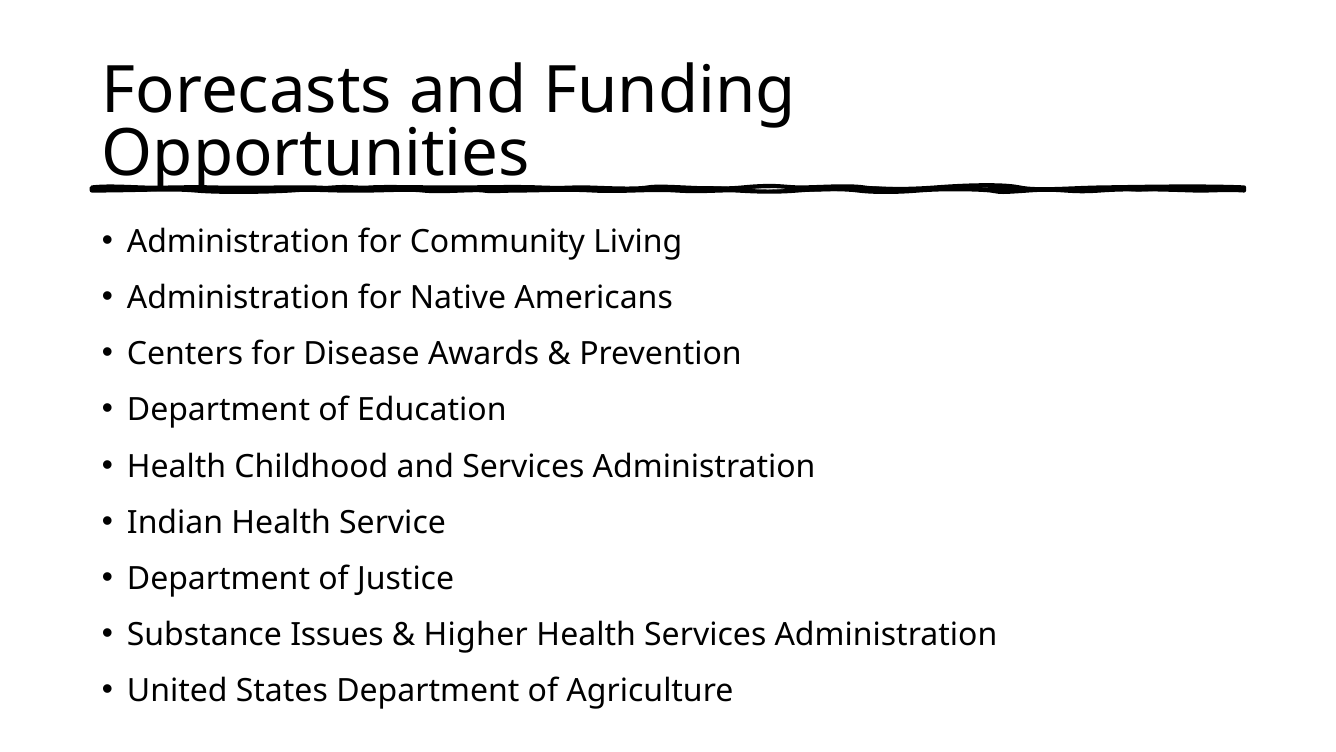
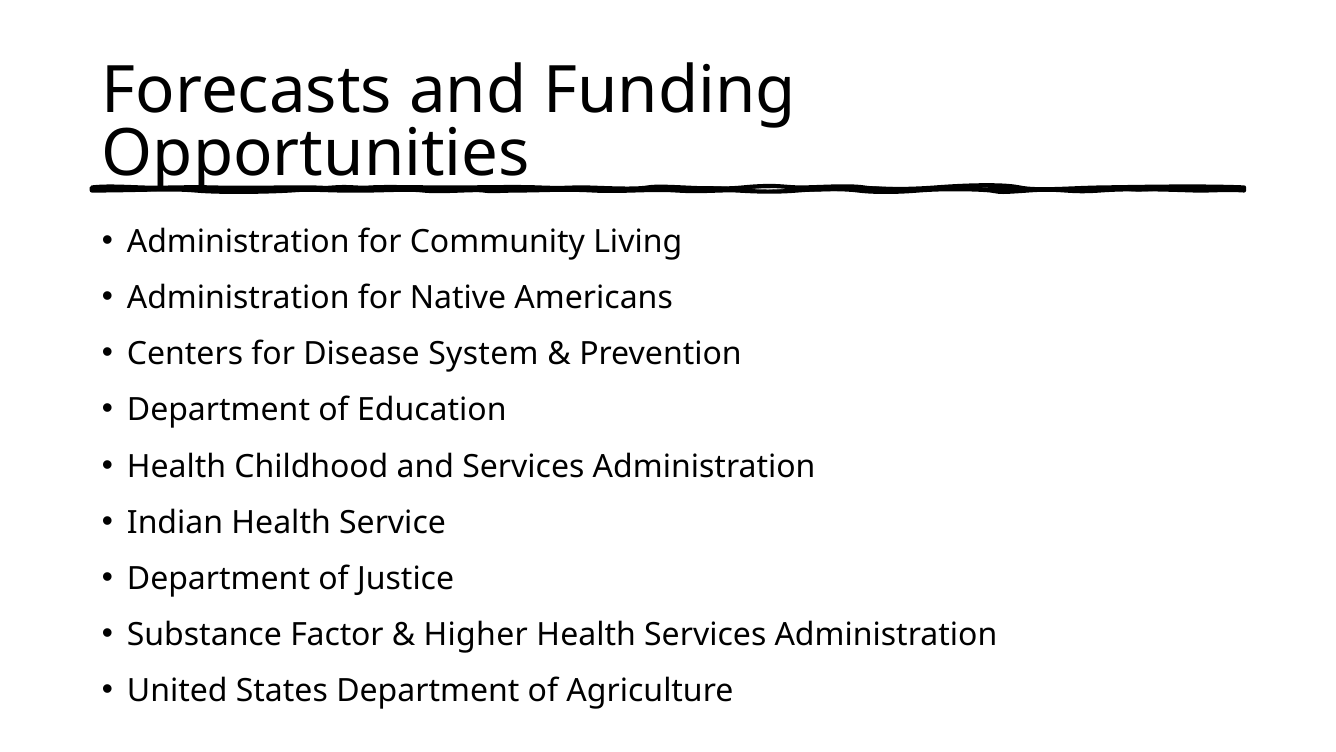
Awards: Awards -> System (483, 354)
Issues: Issues -> Factor (337, 635)
